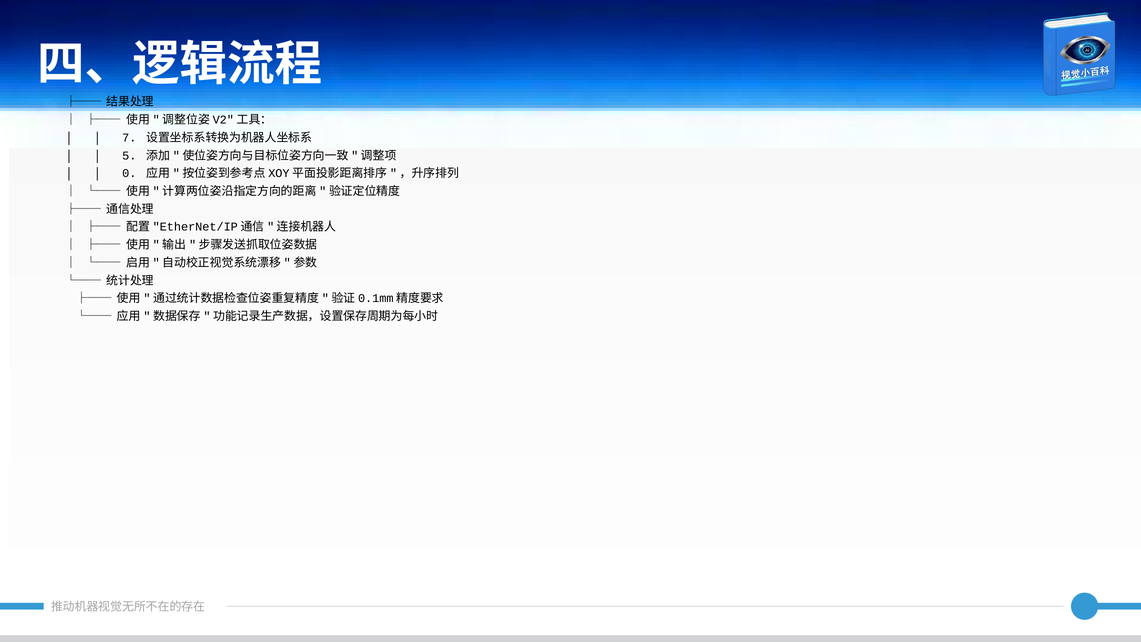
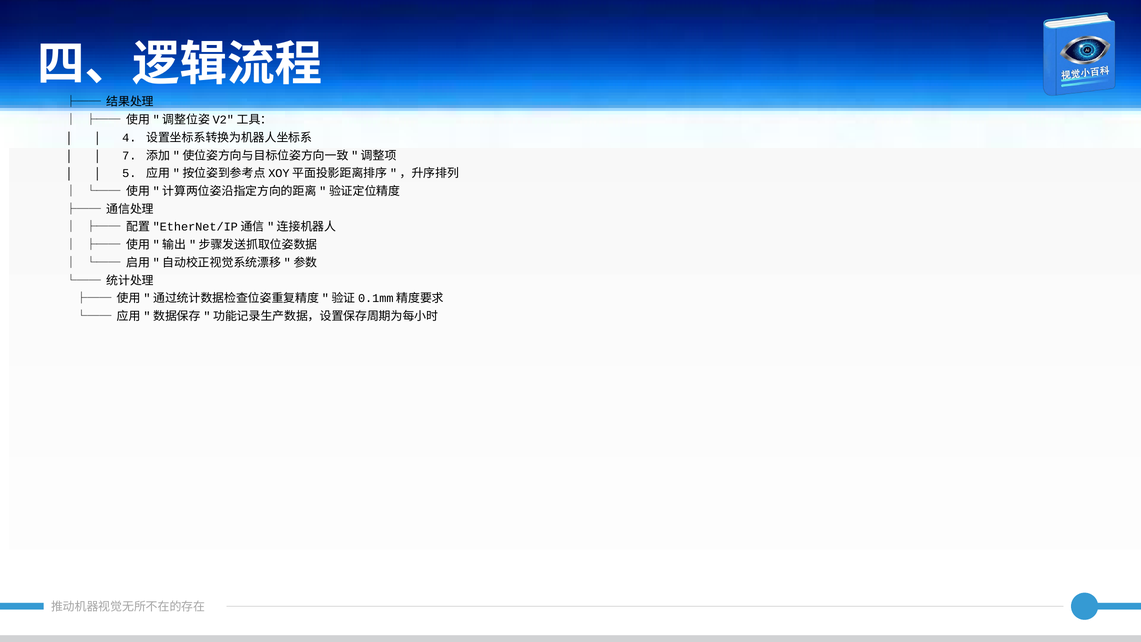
7: 7 -> 4 (129, 138)
5: 5 -> 7 (129, 156)
0: 0 -> 5 (129, 173)
